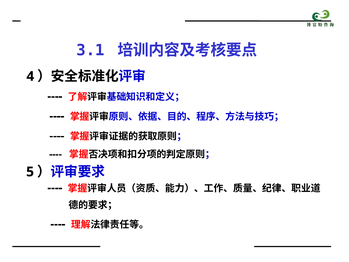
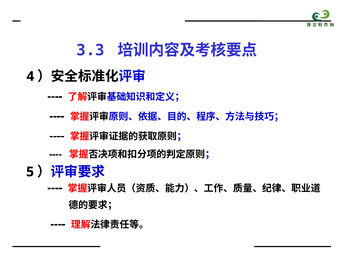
3.1: 3.1 -> 3.3 (90, 50)
